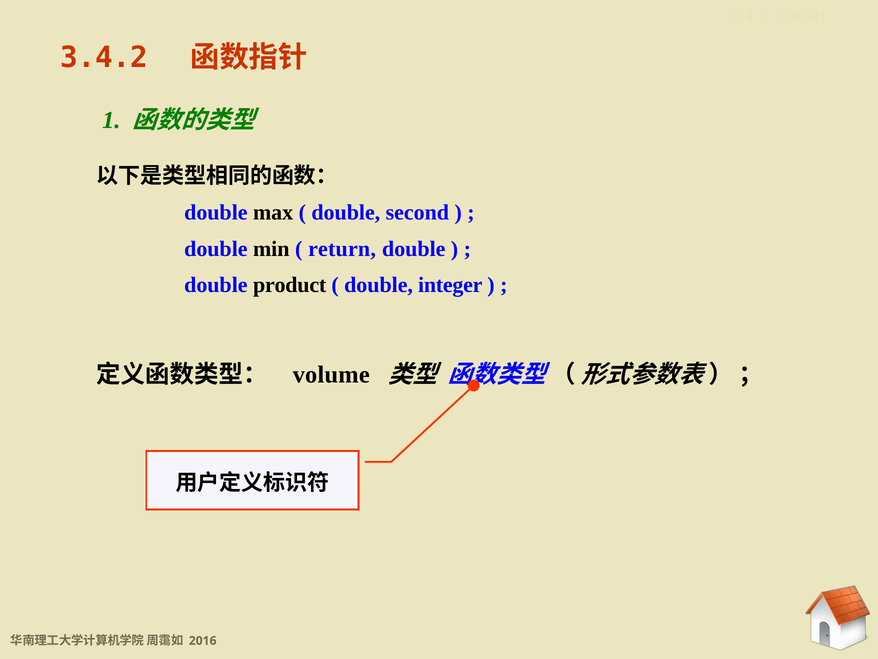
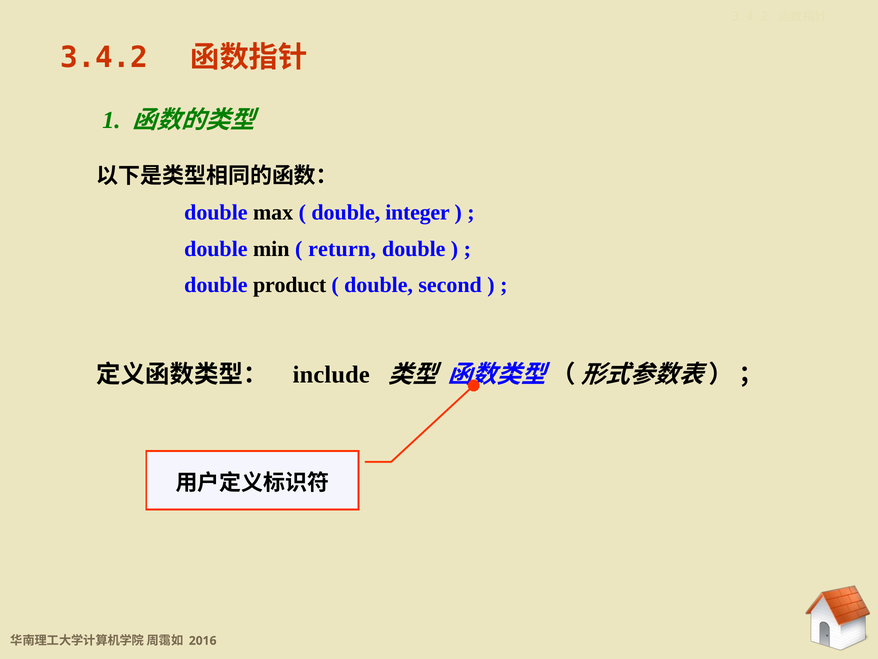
second: second -> integer (417, 212)
integer: integer -> second (450, 285)
volume: volume -> include (331, 375)
